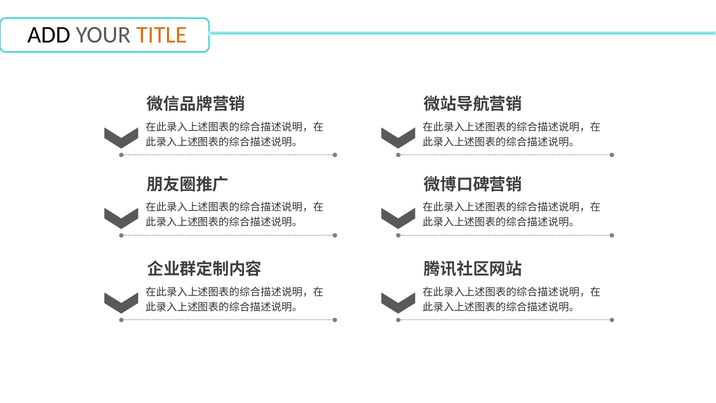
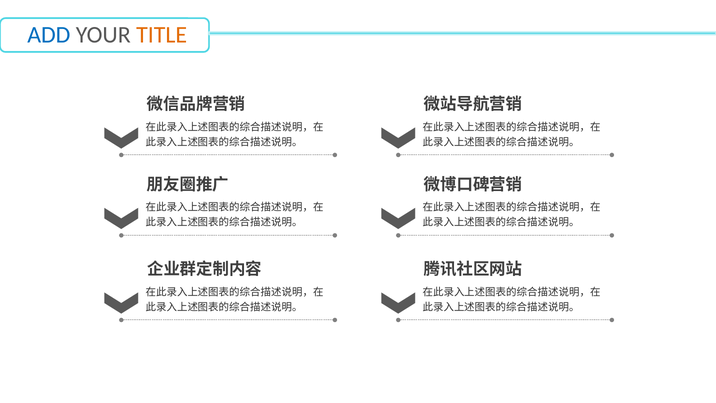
ADD colour: black -> blue (49, 35)
